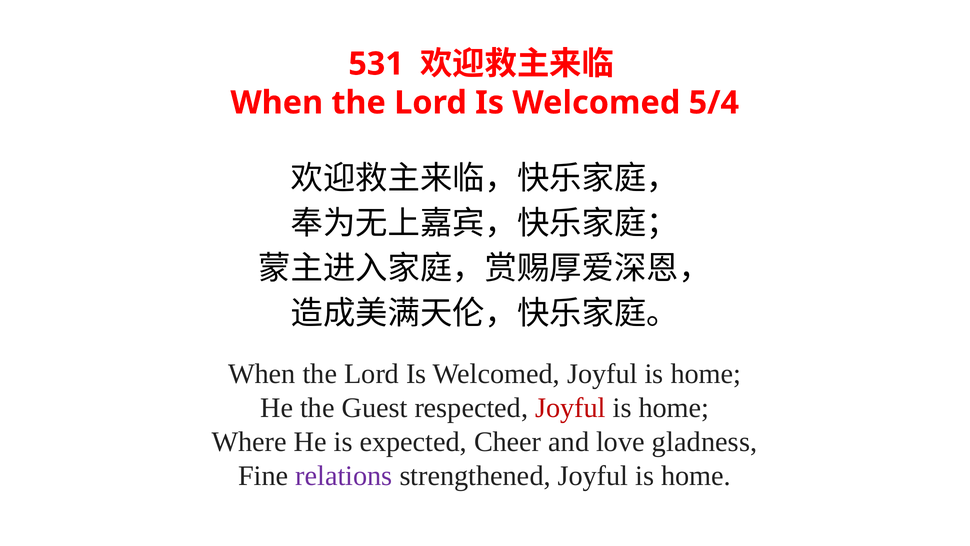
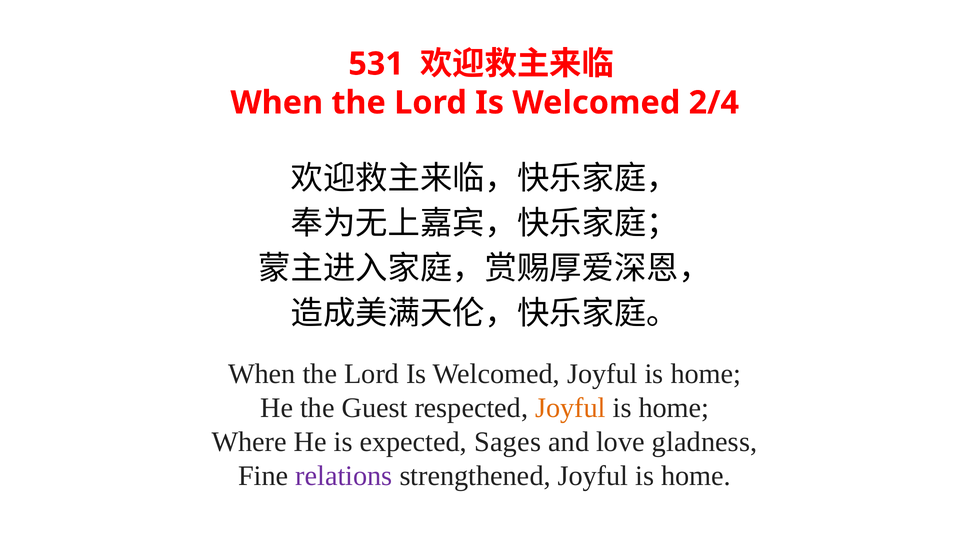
5/4: 5/4 -> 2/4 (714, 103)
Joyful colour: red -> orange (570, 408)
Cheer: Cheer -> Sages (508, 442)
